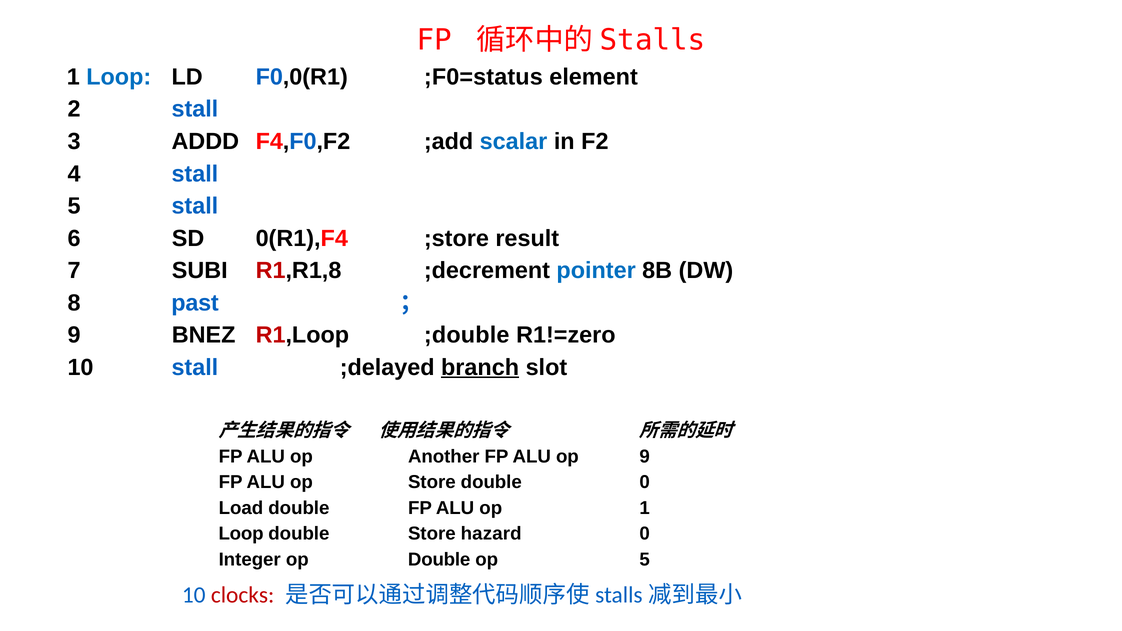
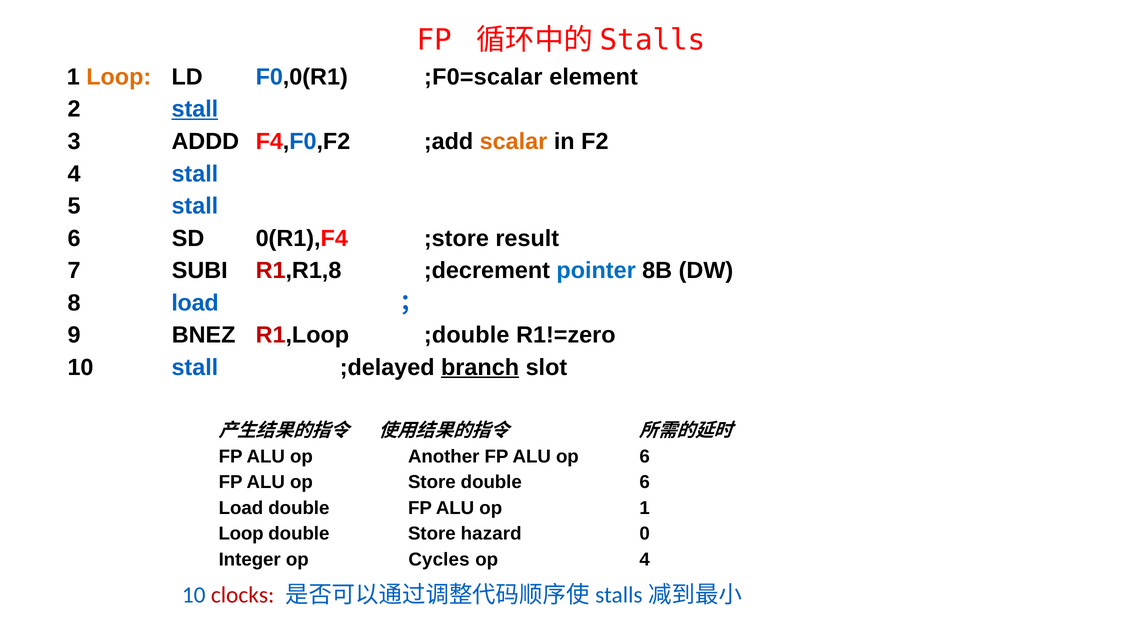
Loop colour: blue -> orange (119, 77)
;F0=status: ;F0=status -> ;F0=scalar (483, 77)
stall underline: none -> present (195, 109)
scalar colour: blue -> orange (514, 142)
8 past: past -> load (195, 303)
op 9: 9 -> 6 (645, 456)
double 0: 0 -> 6 (645, 482)
op Double: Double -> Cycles (439, 560)
op 5: 5 -> 4 (645, 560)
